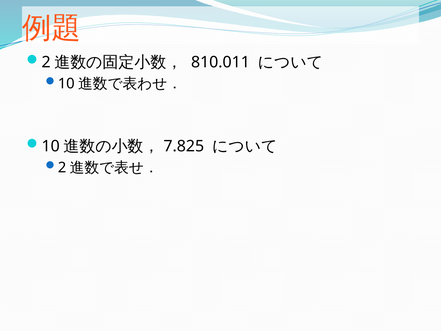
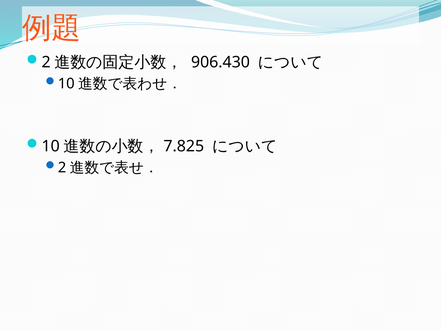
810.011: 810.011 -> 906.430 (220, 62)
